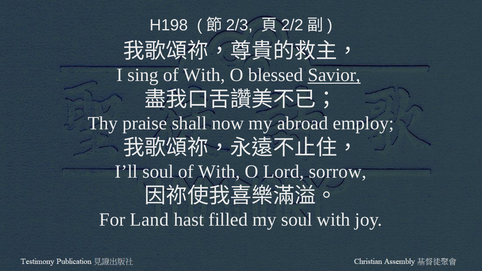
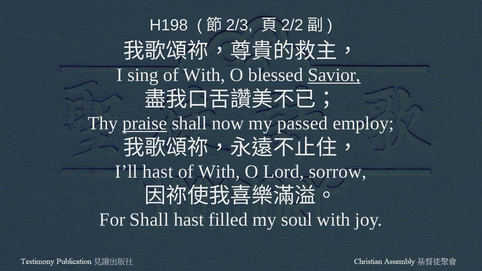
praise underline: none -> present (145, 123)
abroad: abroad -> passed (303, 123)
I’ll soul: soul -> hast (158, 172)
For Land: Land -> Shall (149, 220)
